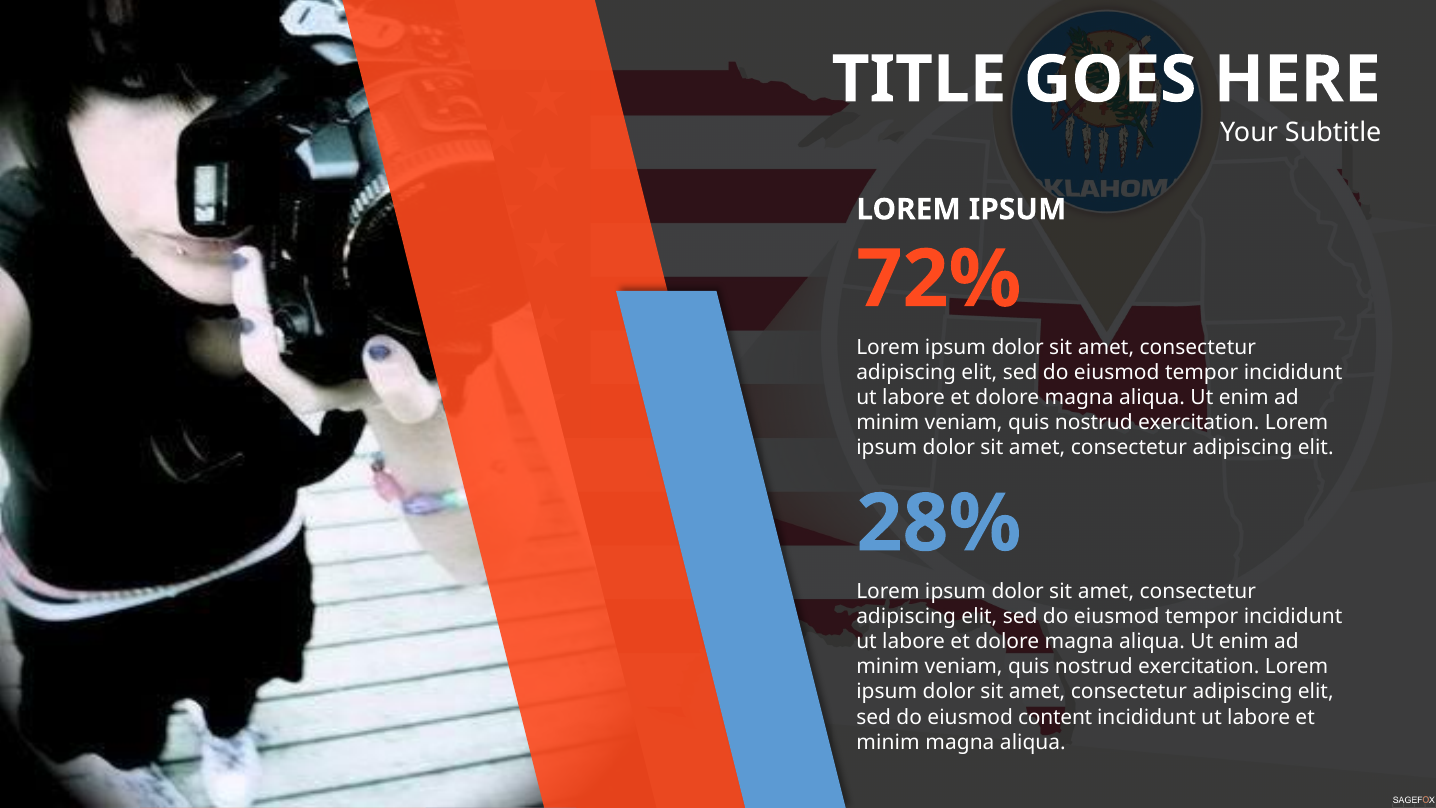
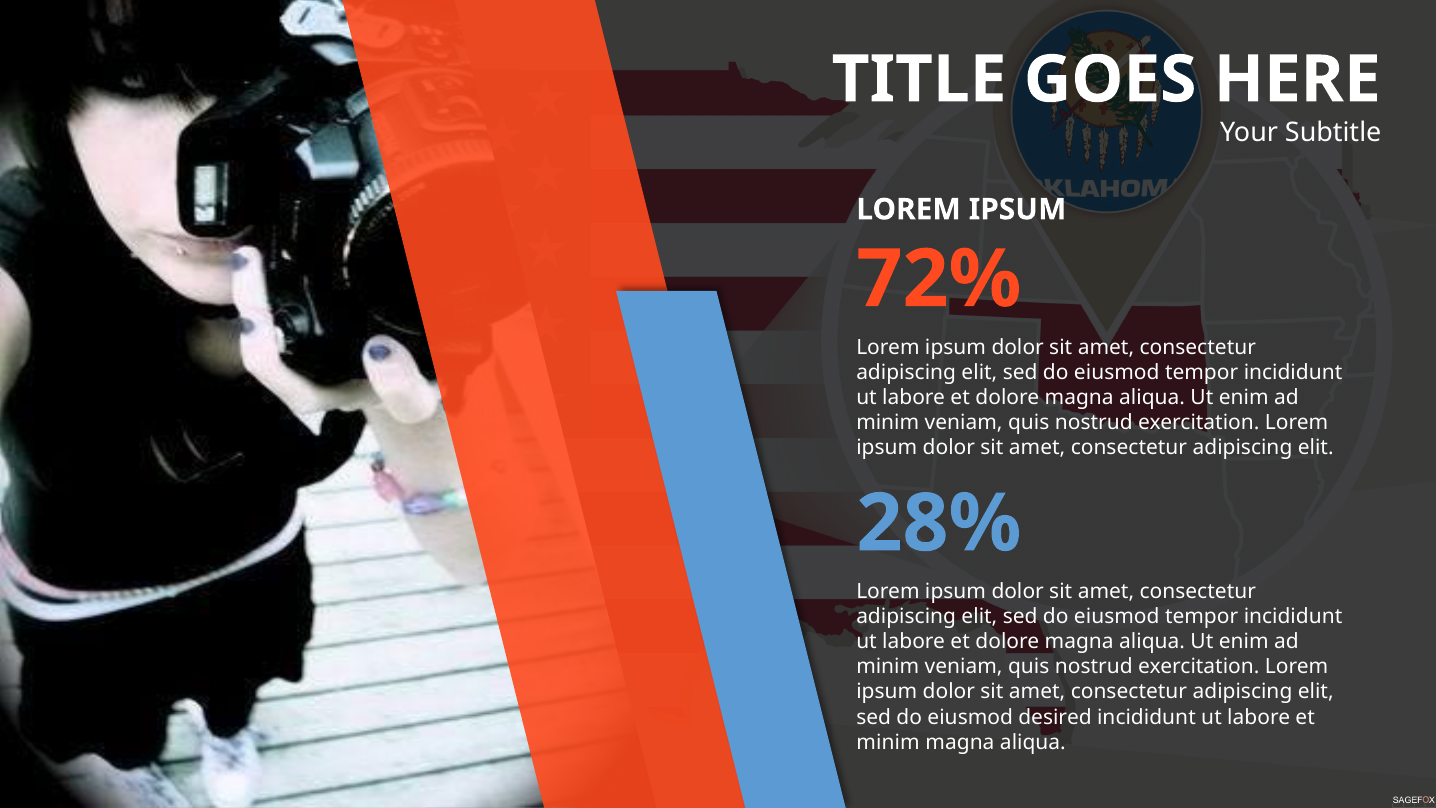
content: content -> desired (1055, 717)
